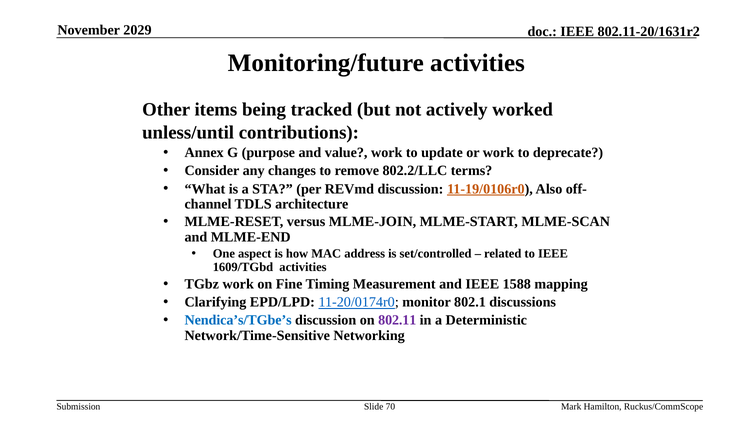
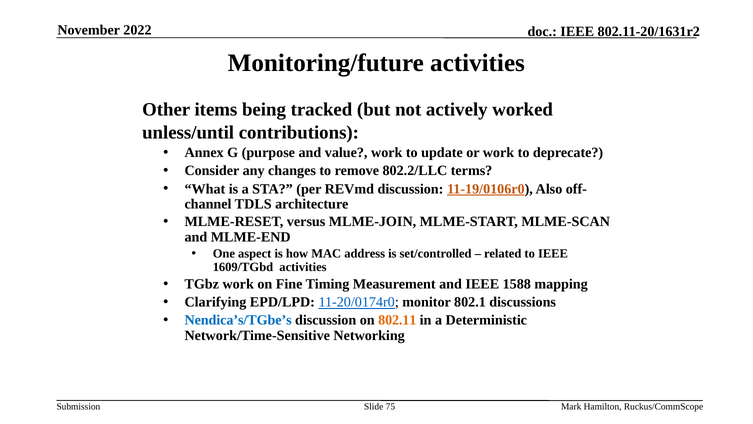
2029: 2029 -> 2022 (137, 30)
802.11 colour: purple -> orange (397, 320)
70: 70 -> 75 (390, 406)
